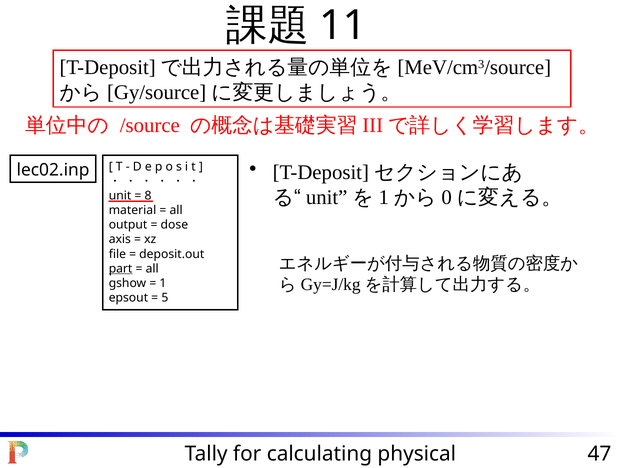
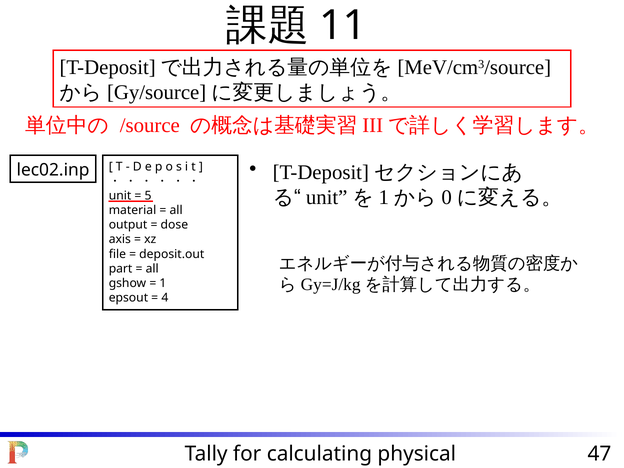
8: 8 -> 5 (148, 196)
part underline: present -> none (121, 269)
5: 5 -> 4 (165, 298)
